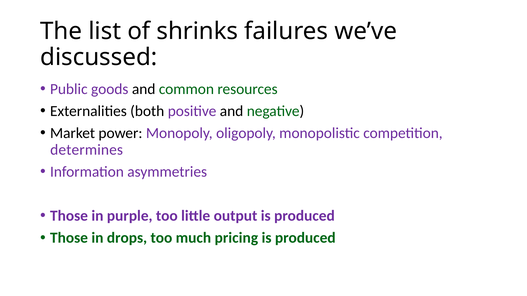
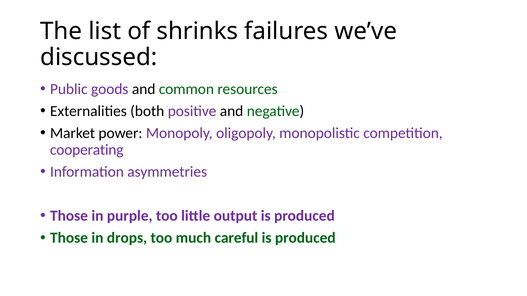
determines: determines -> cooperating (87, 150)
pricing: pricing -> careful (236, 238)
